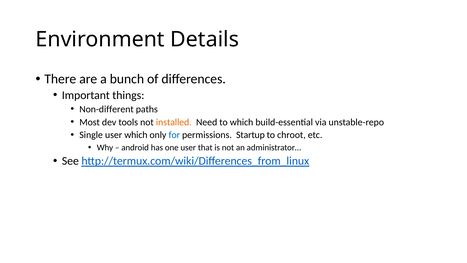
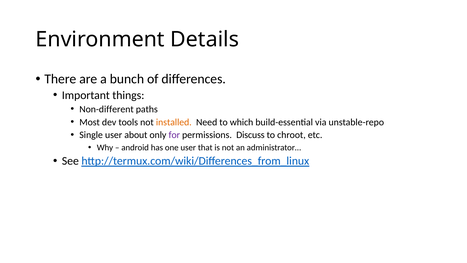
user which: which -> about (136, 135)
for colour: blue -> purple (174, 135)
Startup: Startup -> Discuss (250, 135)
